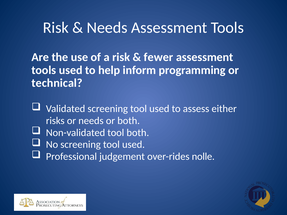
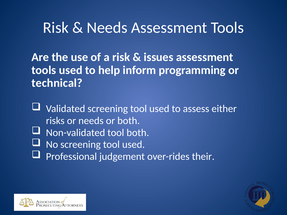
fewer: fewer -> issues (159, 57)
nolle: nolle -> their (203, 157)
